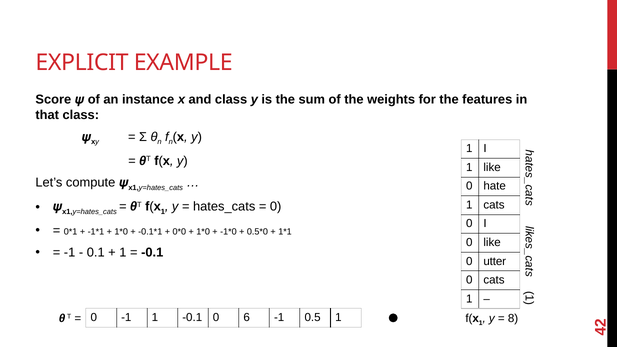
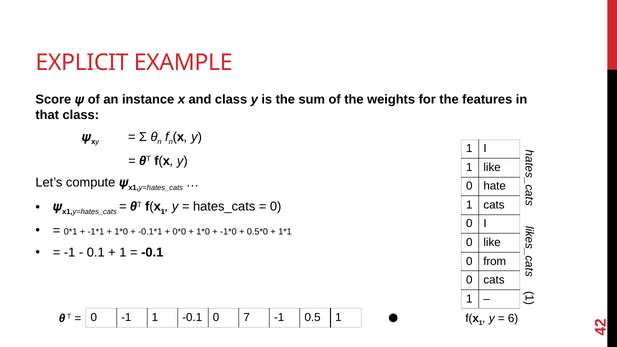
utter: utter -> from (495, 261)
6: 6 -> 7 (247, 317)
8: 8 -> 6 (513, 319)
